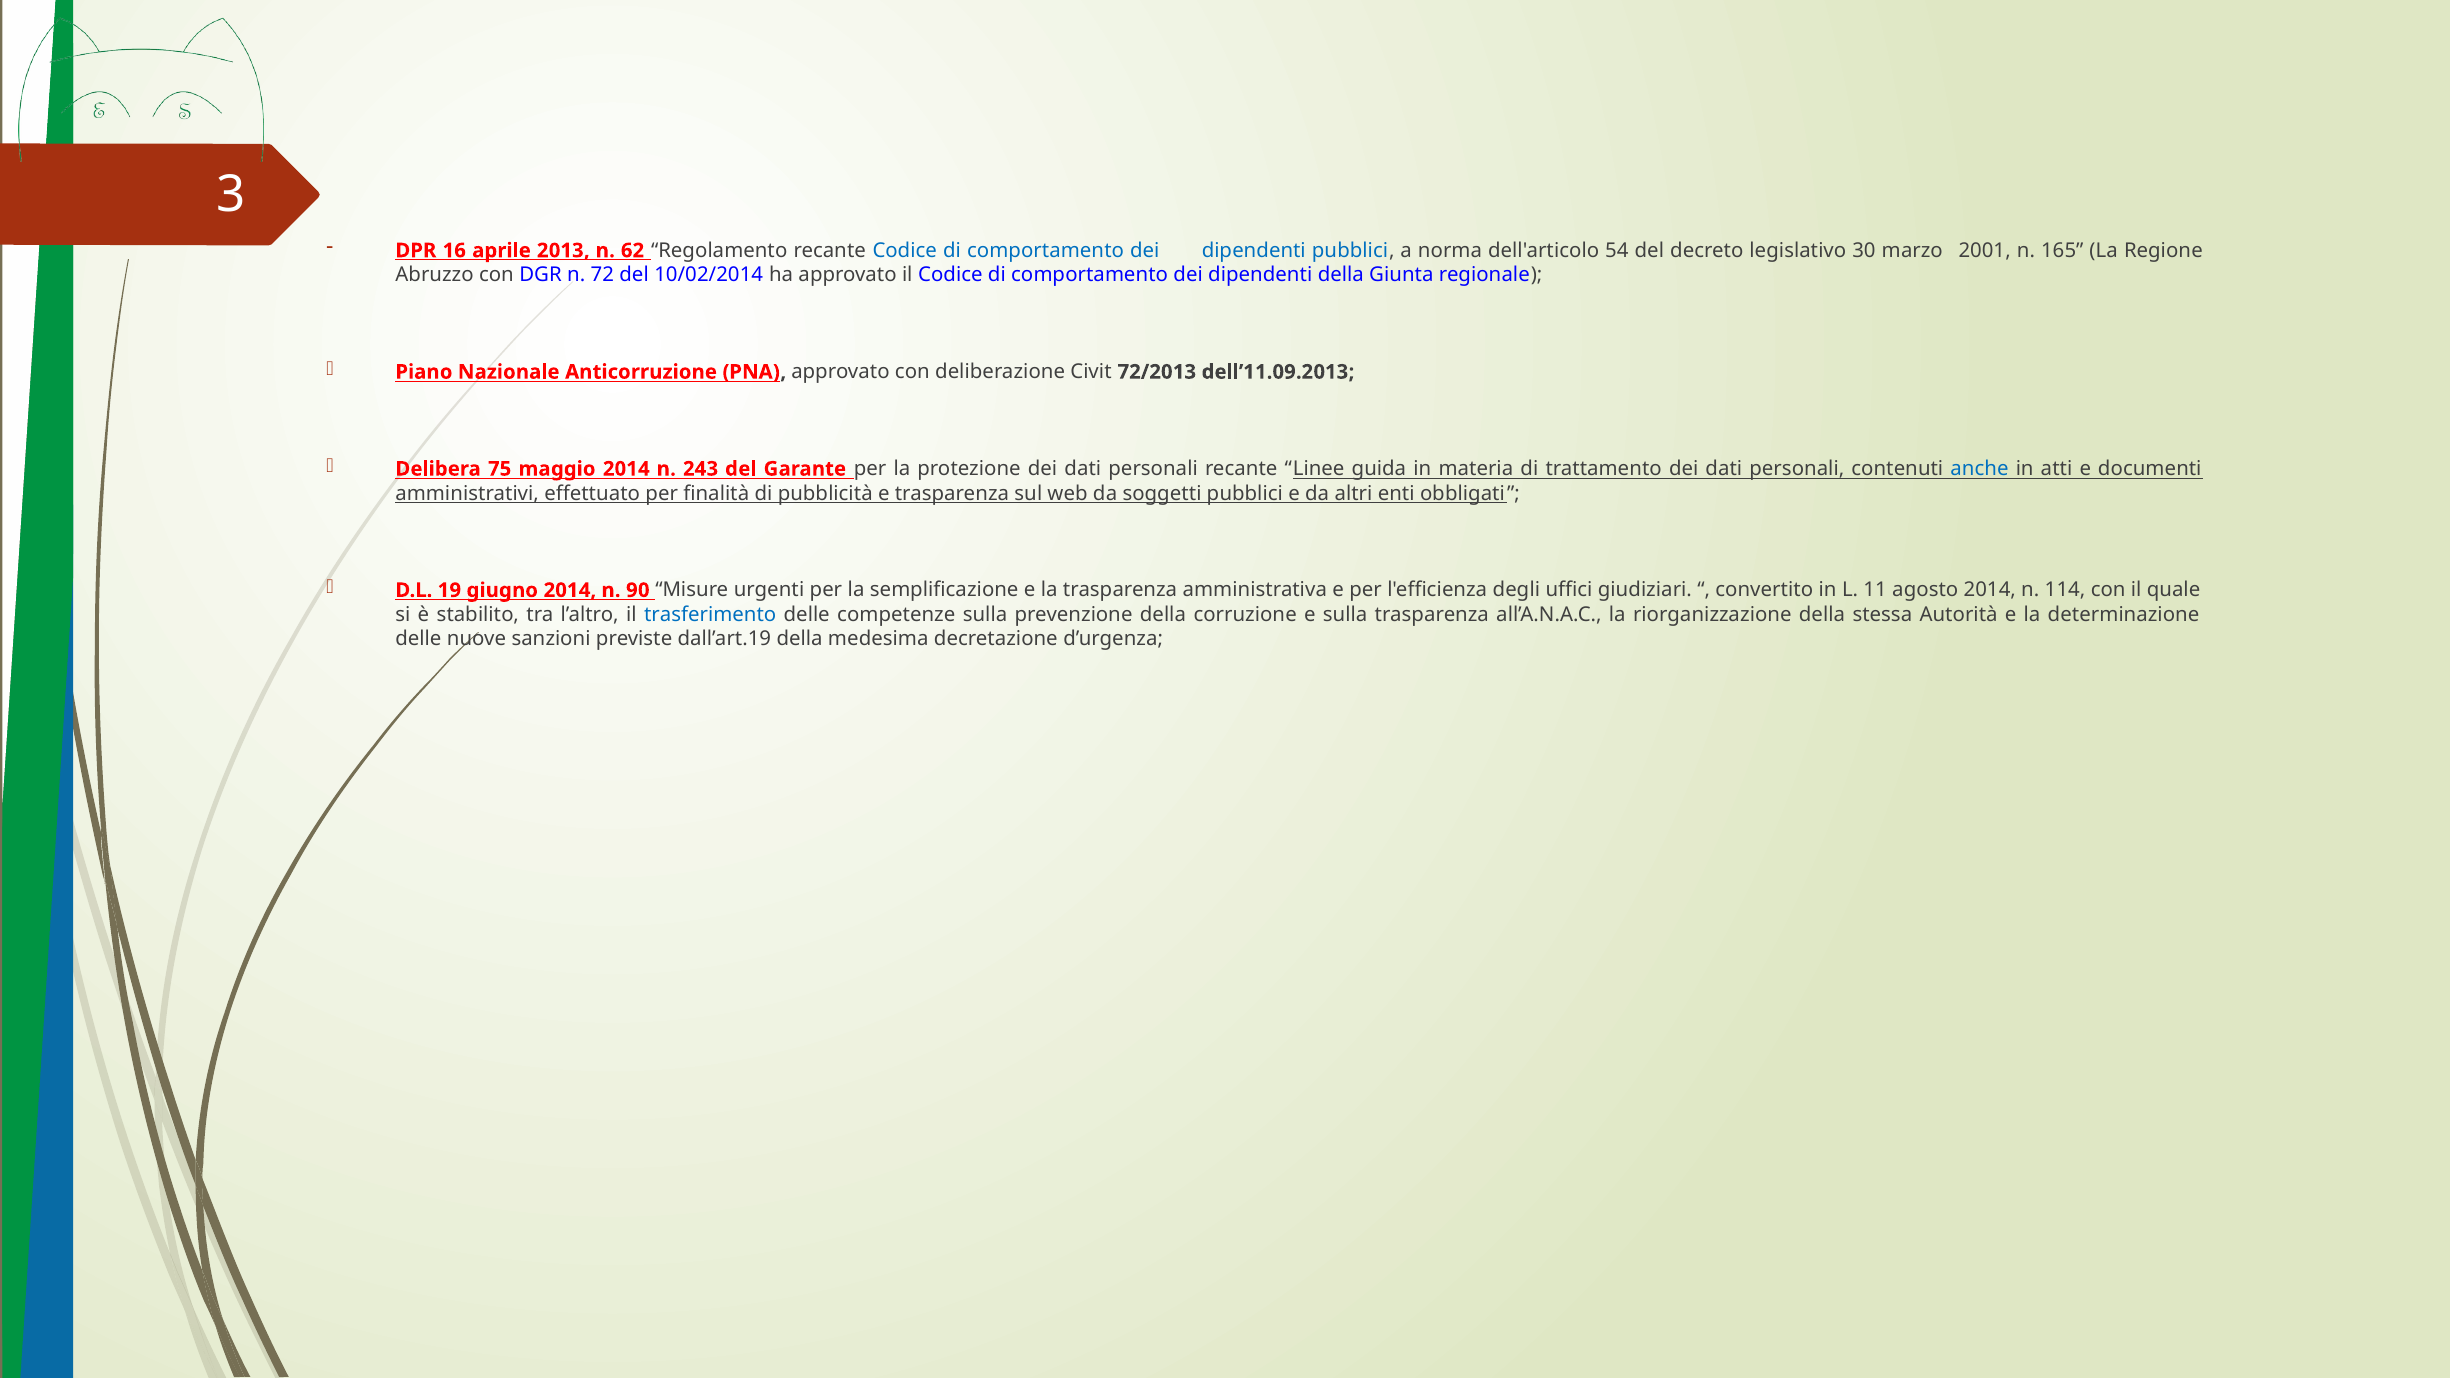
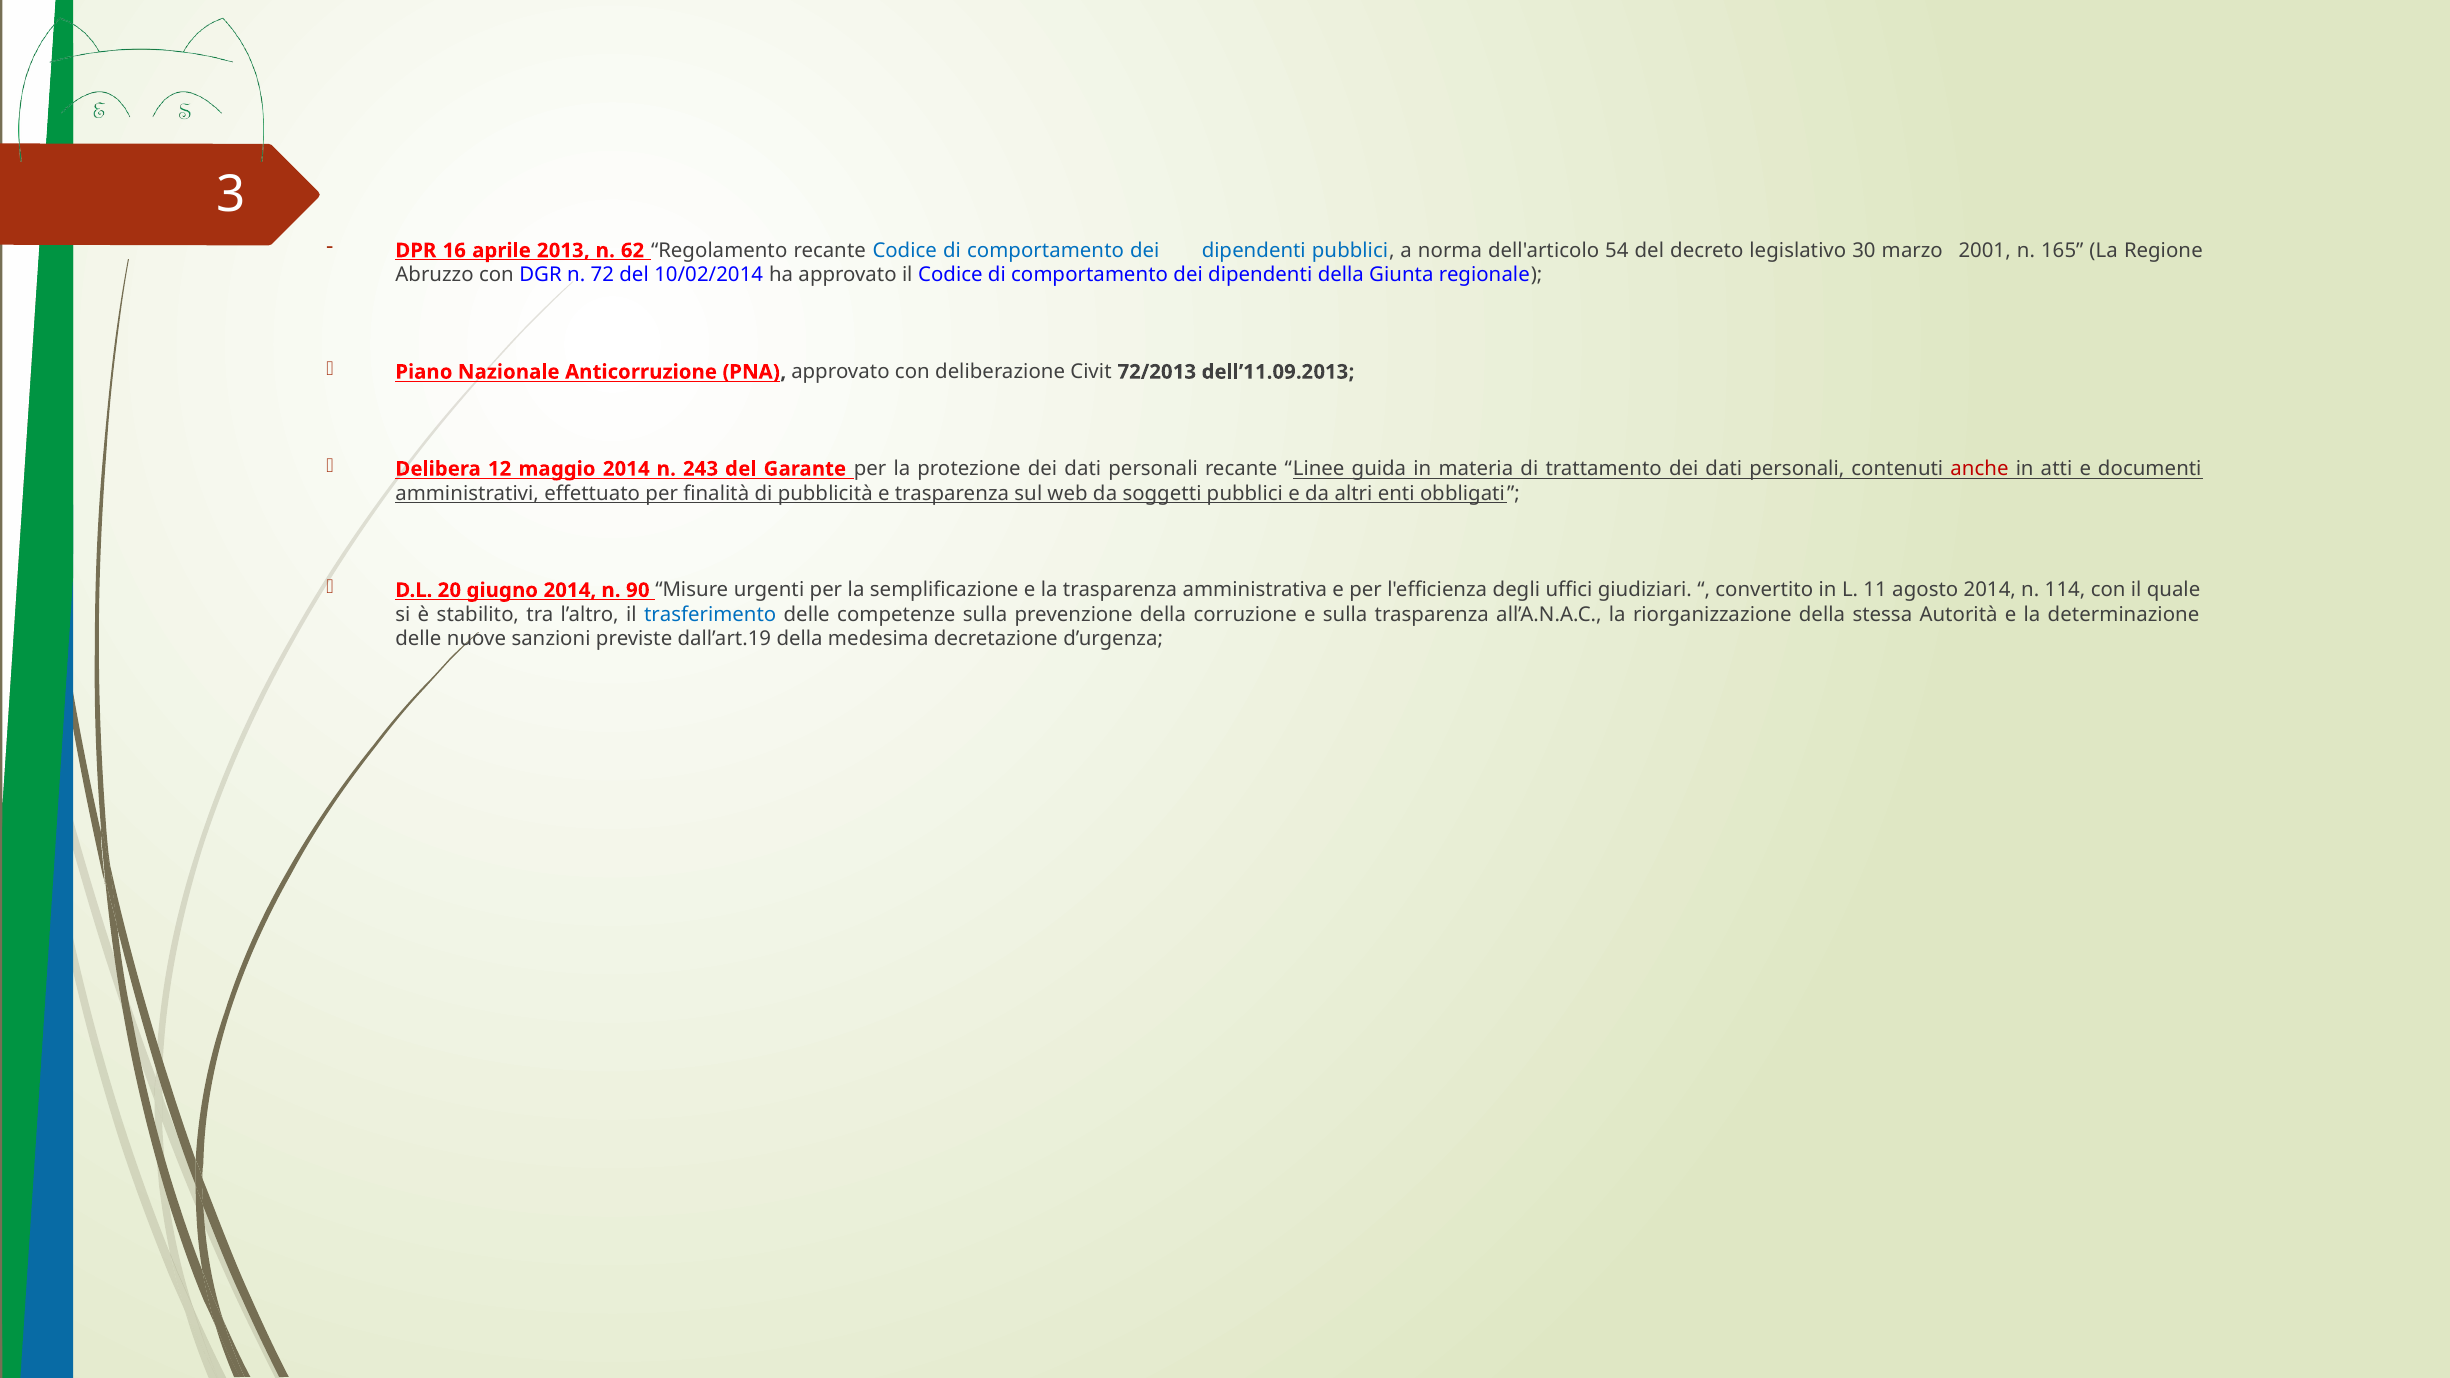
75: 75 -> 12 (500, 469)
anche colour: blue -> red (1979, 469)
19: 19 -> 20 (449, 590)
